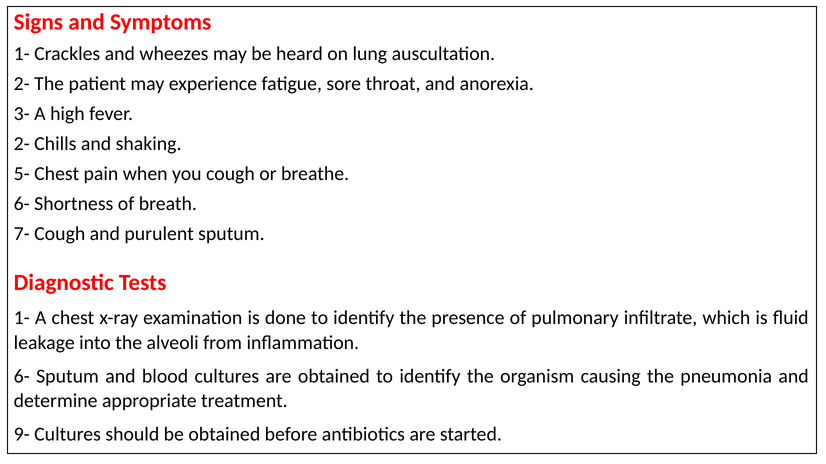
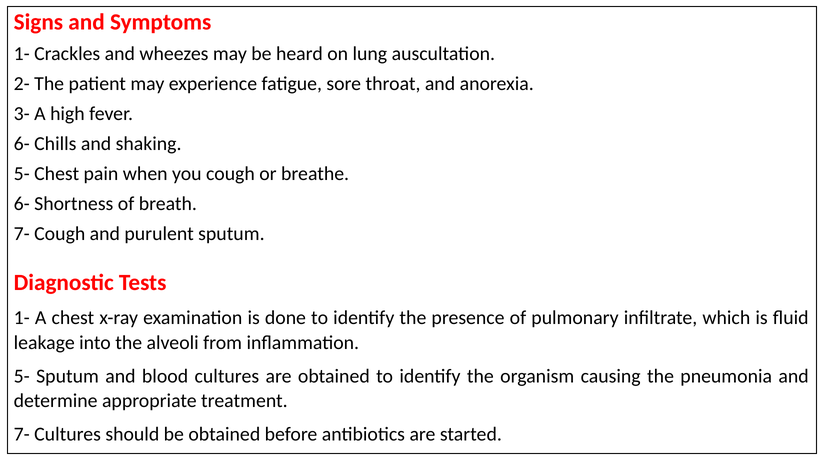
2-: 2- -> 6- (22, 144)
6-: 6- -> 5- (22, 377)
9-: 9- -> 7- (22, 435)
